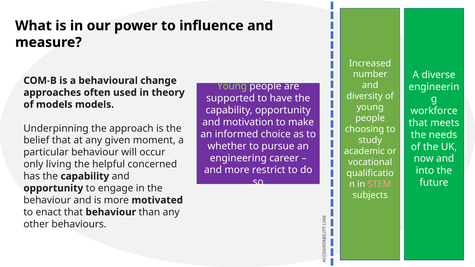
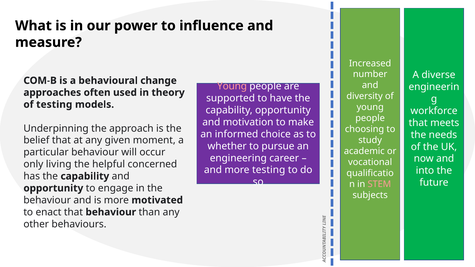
Young colour: light green -> pink (232, 86)
of models: models -> testing (54, 105)
more restrict: restrict -> testing (269, 170)
